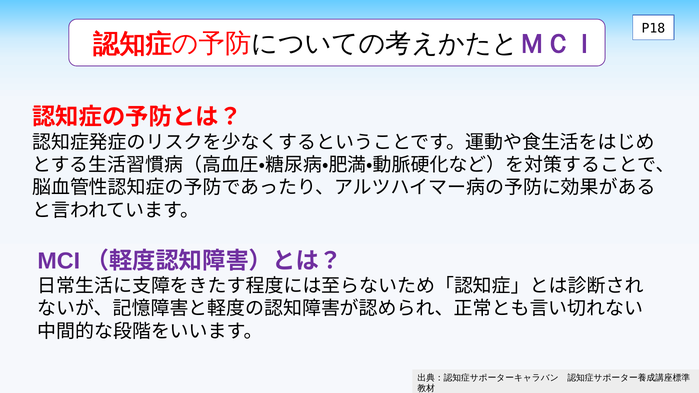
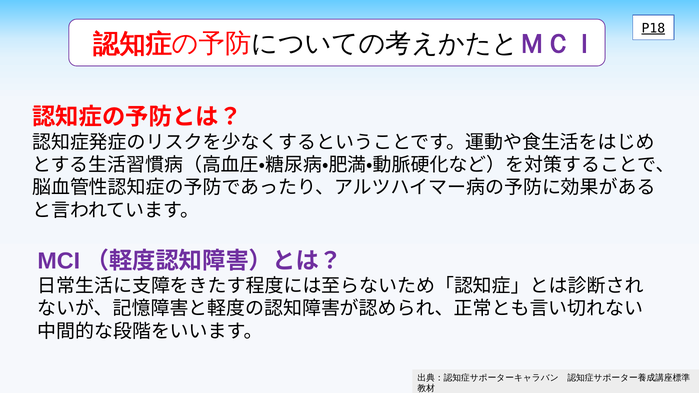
P18 underline: none -> present (653, 28)
